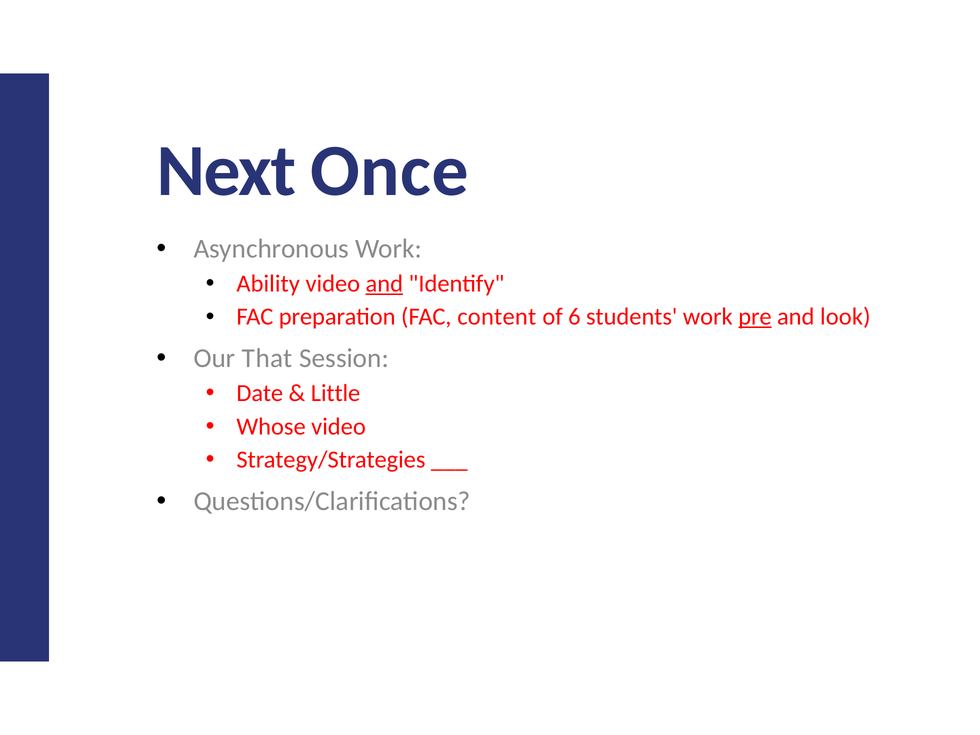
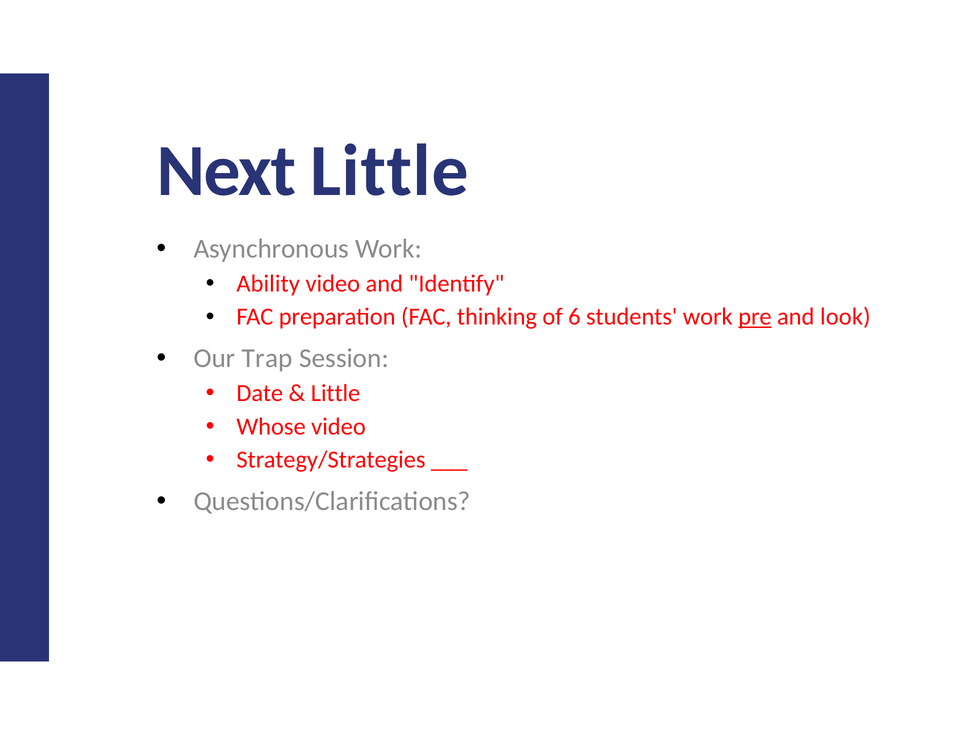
Next Once: Once -> Little (389, 171)
and underline: present -> none (384, 284)
content: content -> thinking (497, 317)
That: That -> Trap (267, 358)
